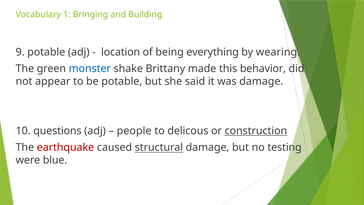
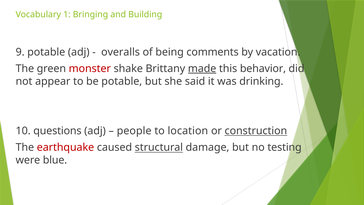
location: location -> overalls (121, 52)
everything: everything -> comments (213, 52)
wearing: wearing -> vacation (278, 52)
monster colour: blue -> red (90, 69)
made underline: none -> present (202, 69)
was damage: damage -> drinking (261, 81)
delicous: delicous -> location (188, 131)
